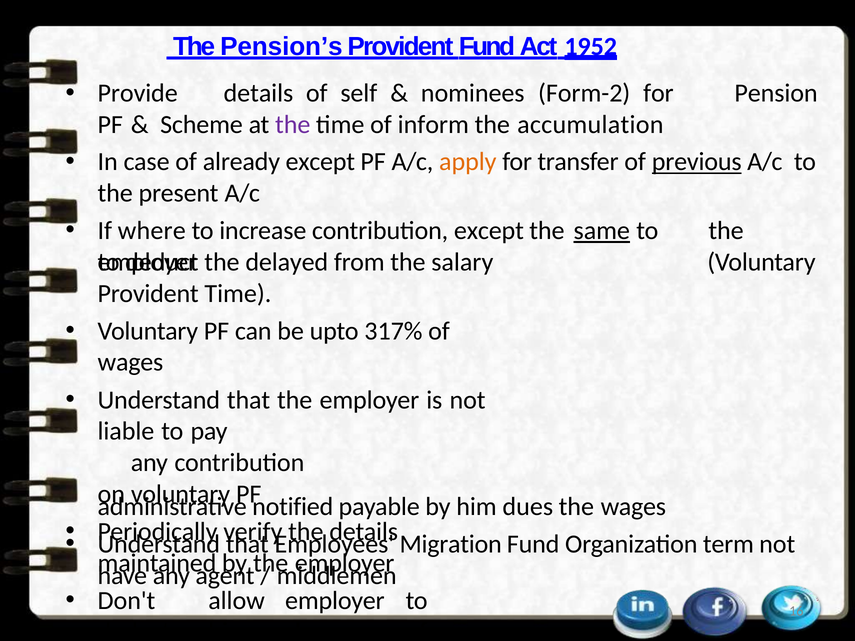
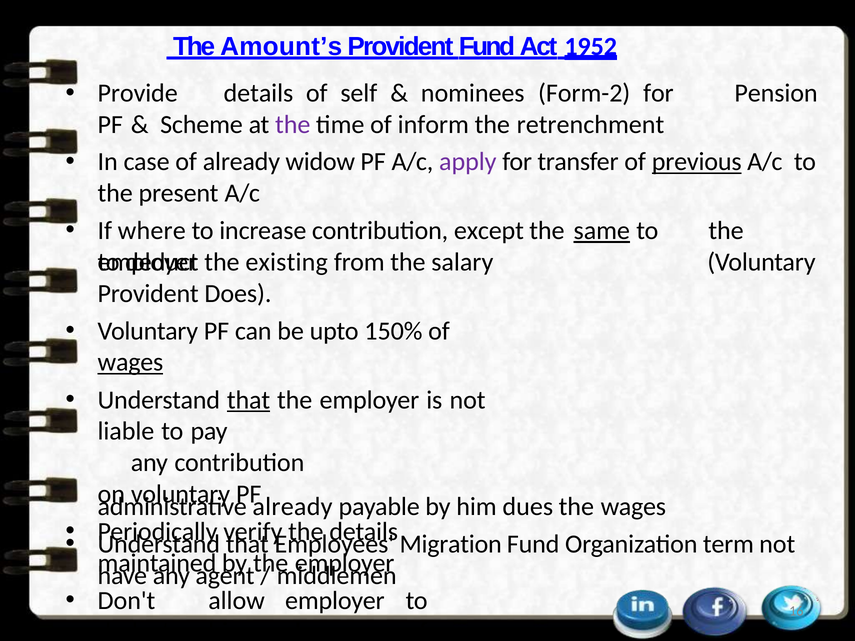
Pension’s: Pension’s -> Amount’s (281, 46)
accumulation: accumulation -> retrenchment (590, 125)
already except: except -> widow (320, 162)
apply colour: orange -> purple (468, 162)
delayed: delayed -> existing (287, 262)
Provident Time: Time -> Does (238, 294)
317%: 317% -> 150% (393, 331)
wages underline: none -> present (130, 362)
that underline: none -> present (249, 400)
notified: notified -> already (292, 507)
